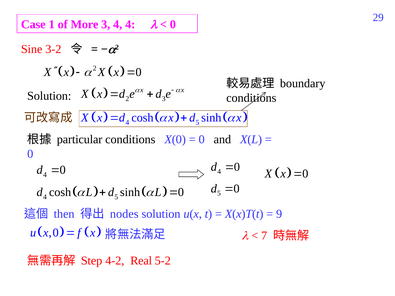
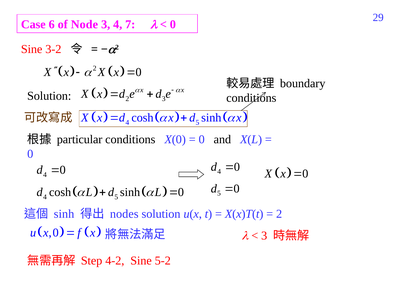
1: 1 -> 6 (52, 24)
More: More -> Node (84, 24)
4 4: 4 -> 7 (130, 24)
then: then -> sinh (64, 214)
9: 9 -> 2 (279, 214)
7: 7 -> 3 (264, 236)
4-2 Real: Real -> Sine (141, 261)
